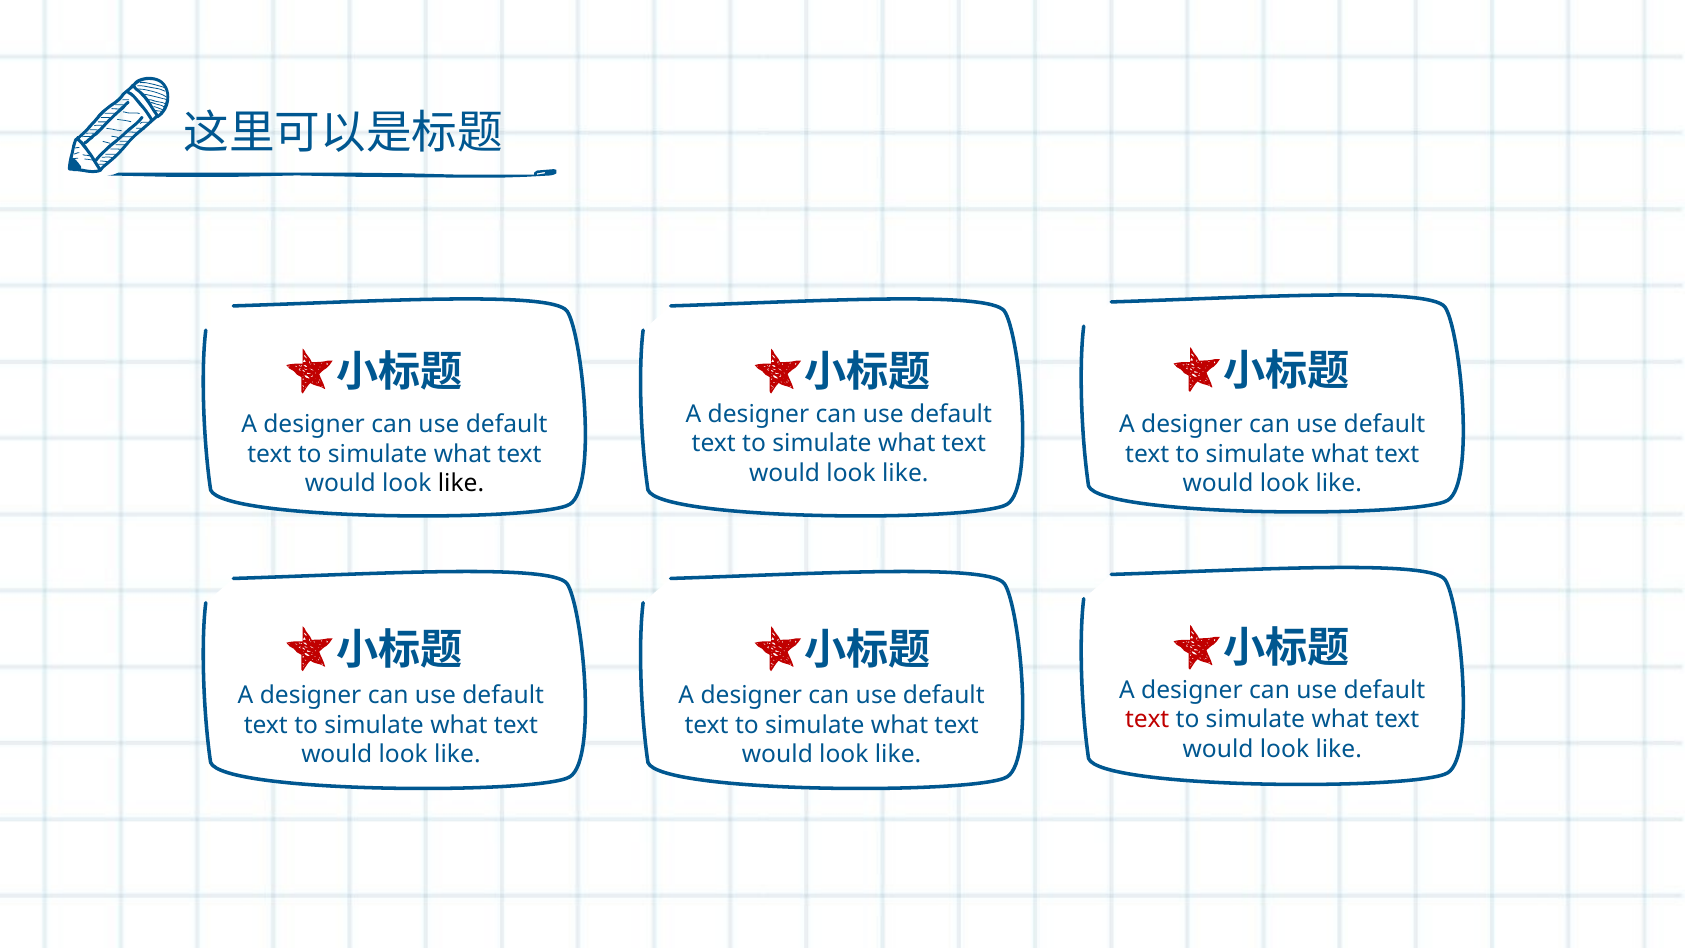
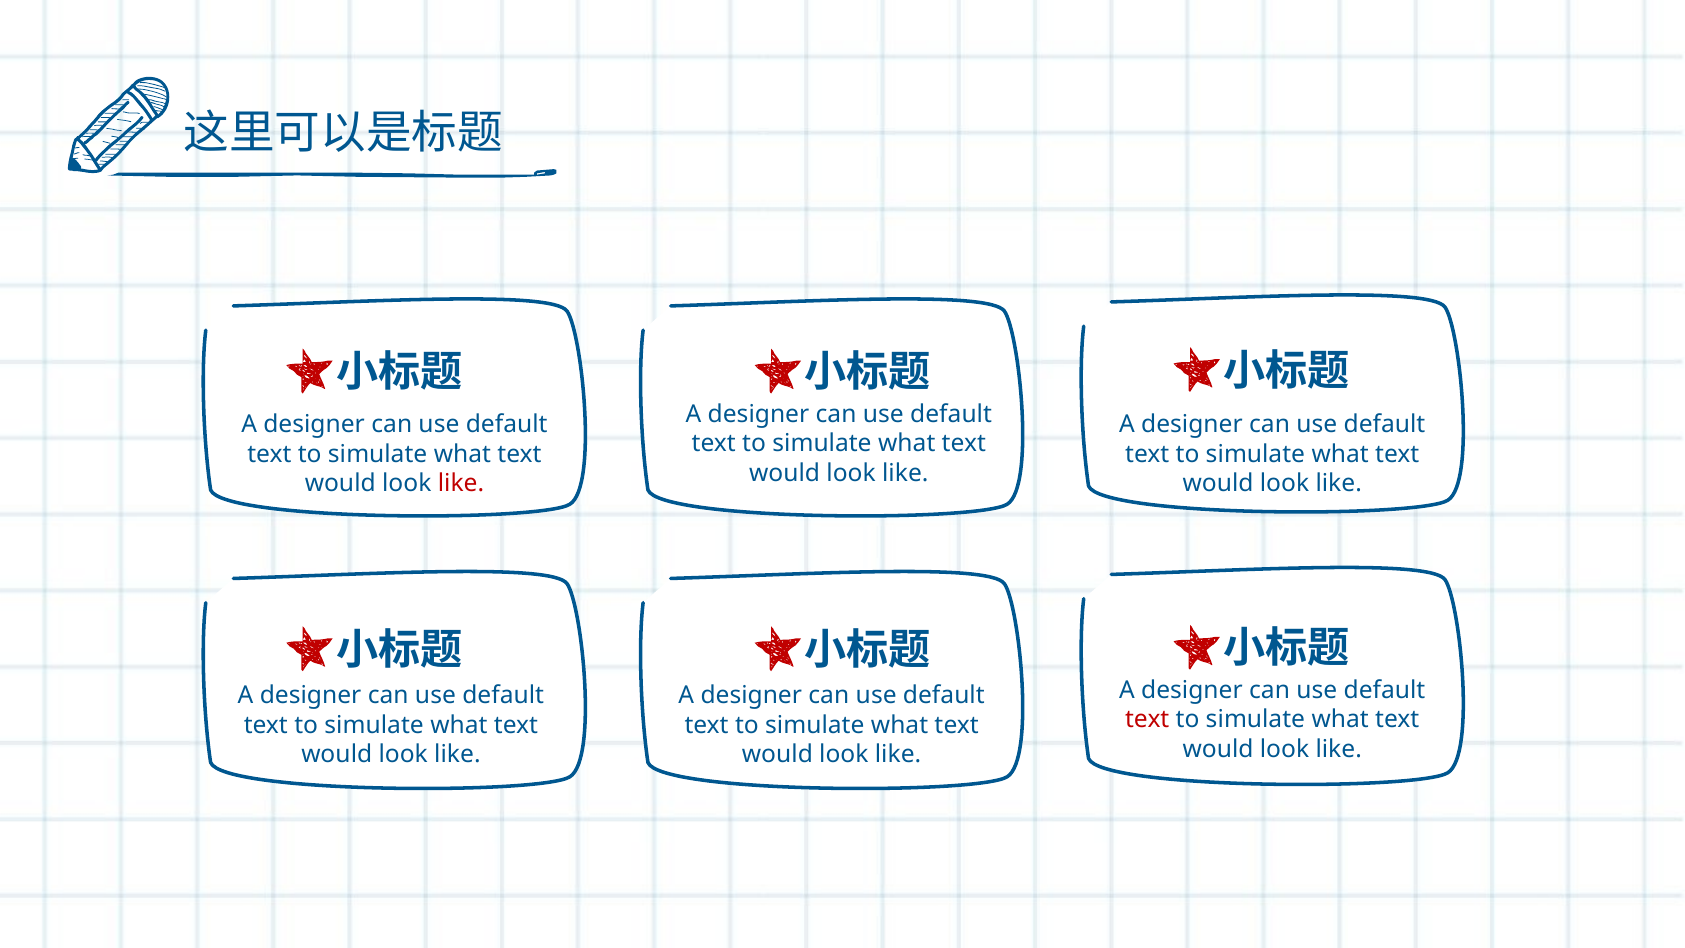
like colour: black -> red (461, 484)
